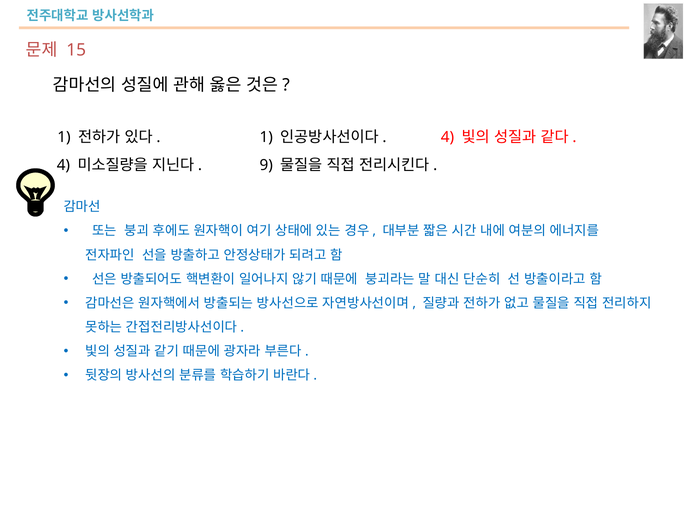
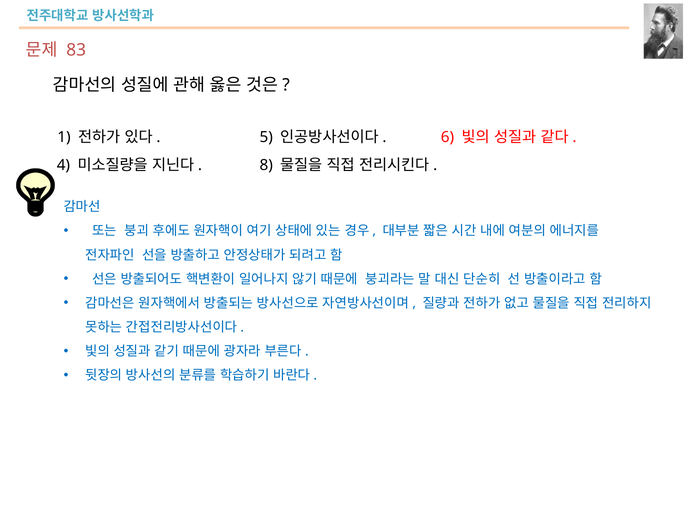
15: 15 -> 83 (76, 50)
1: 1 -> 5 (266, 137)
4: 4 -> 6 (448, 137)
9: 9 -> 8 (266, 165)
